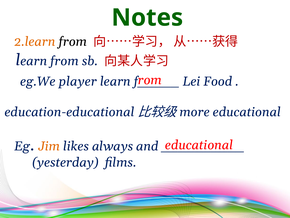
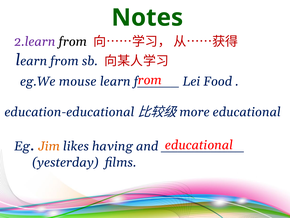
2.learn colour: orange -> purple (35, 42)
player: player -> mouse (78, 81)
always: always -> having (113, 146)
